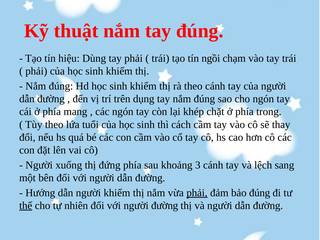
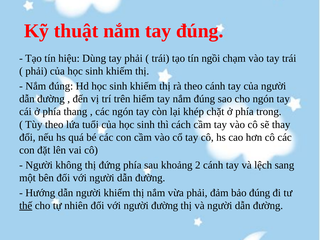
dụng: dụng -> hiểm (144, 99)
mang: mang -> thang (75, 112)
xuống: xuống -> không (69, 165)
3: 3 -> 2 (198, 165)
phải underline: present -> none (197, 193)
